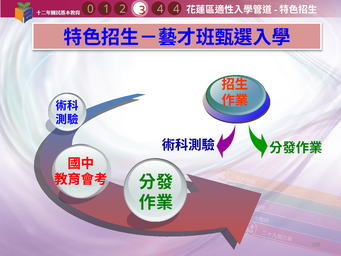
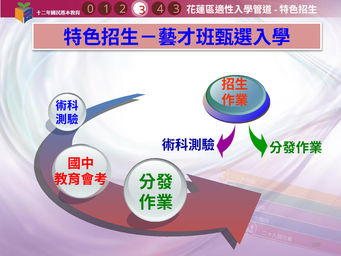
4 4: 4 -> 3 (176, 9)
